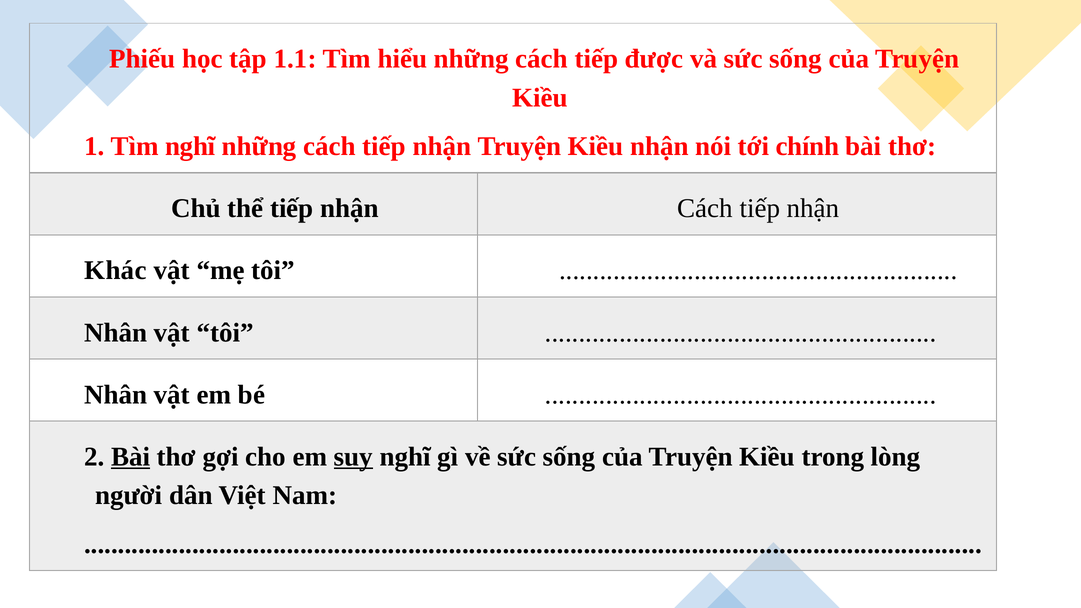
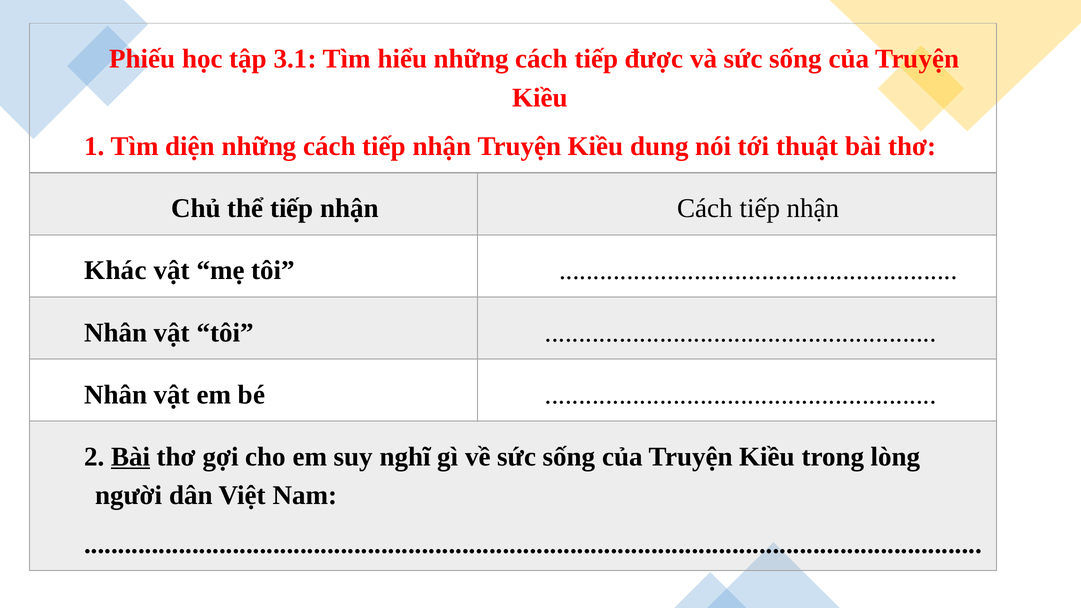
1.1: 1.1 -> 3.1 (295, 59)
Tìm nghĩ: nghĩ -> diện (190, 146)
Kiều nhận: nhận -> dung (659, 146)
chính: chính -> thuật (807, 146)
suy underline: present -> none (353, 457)
